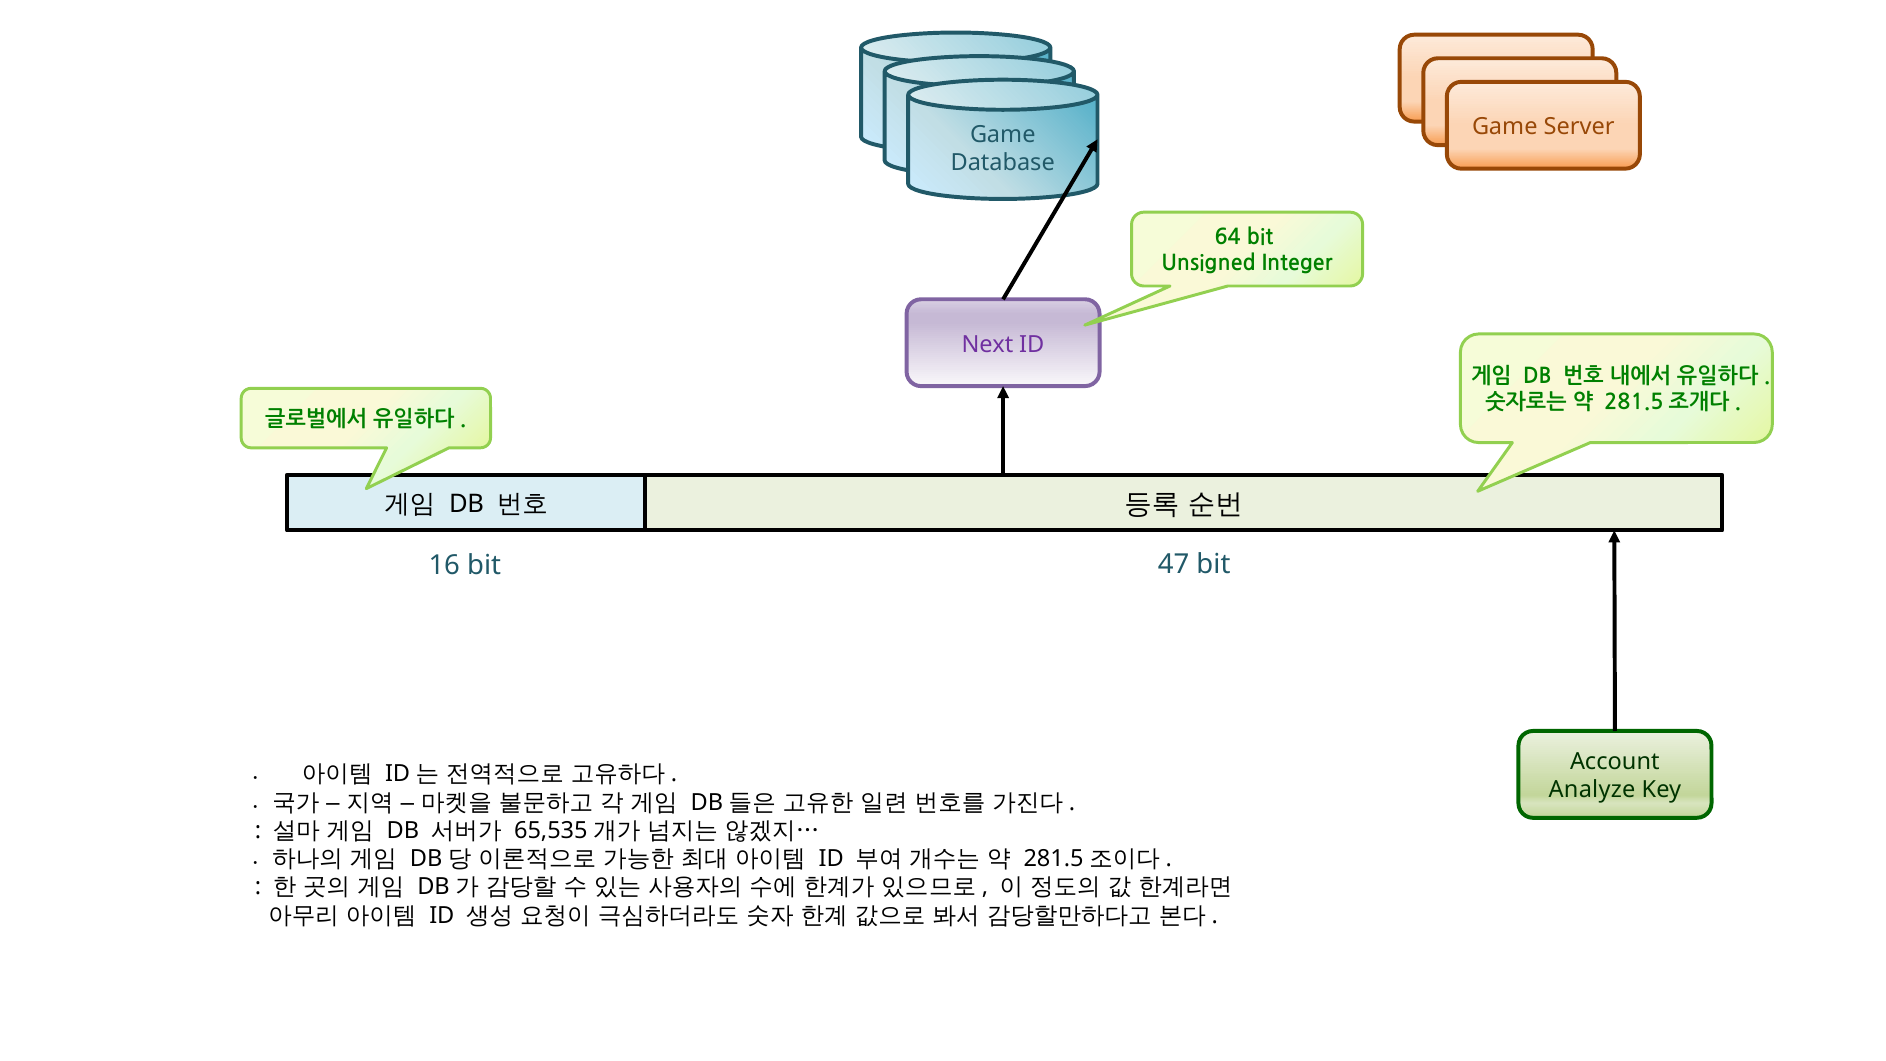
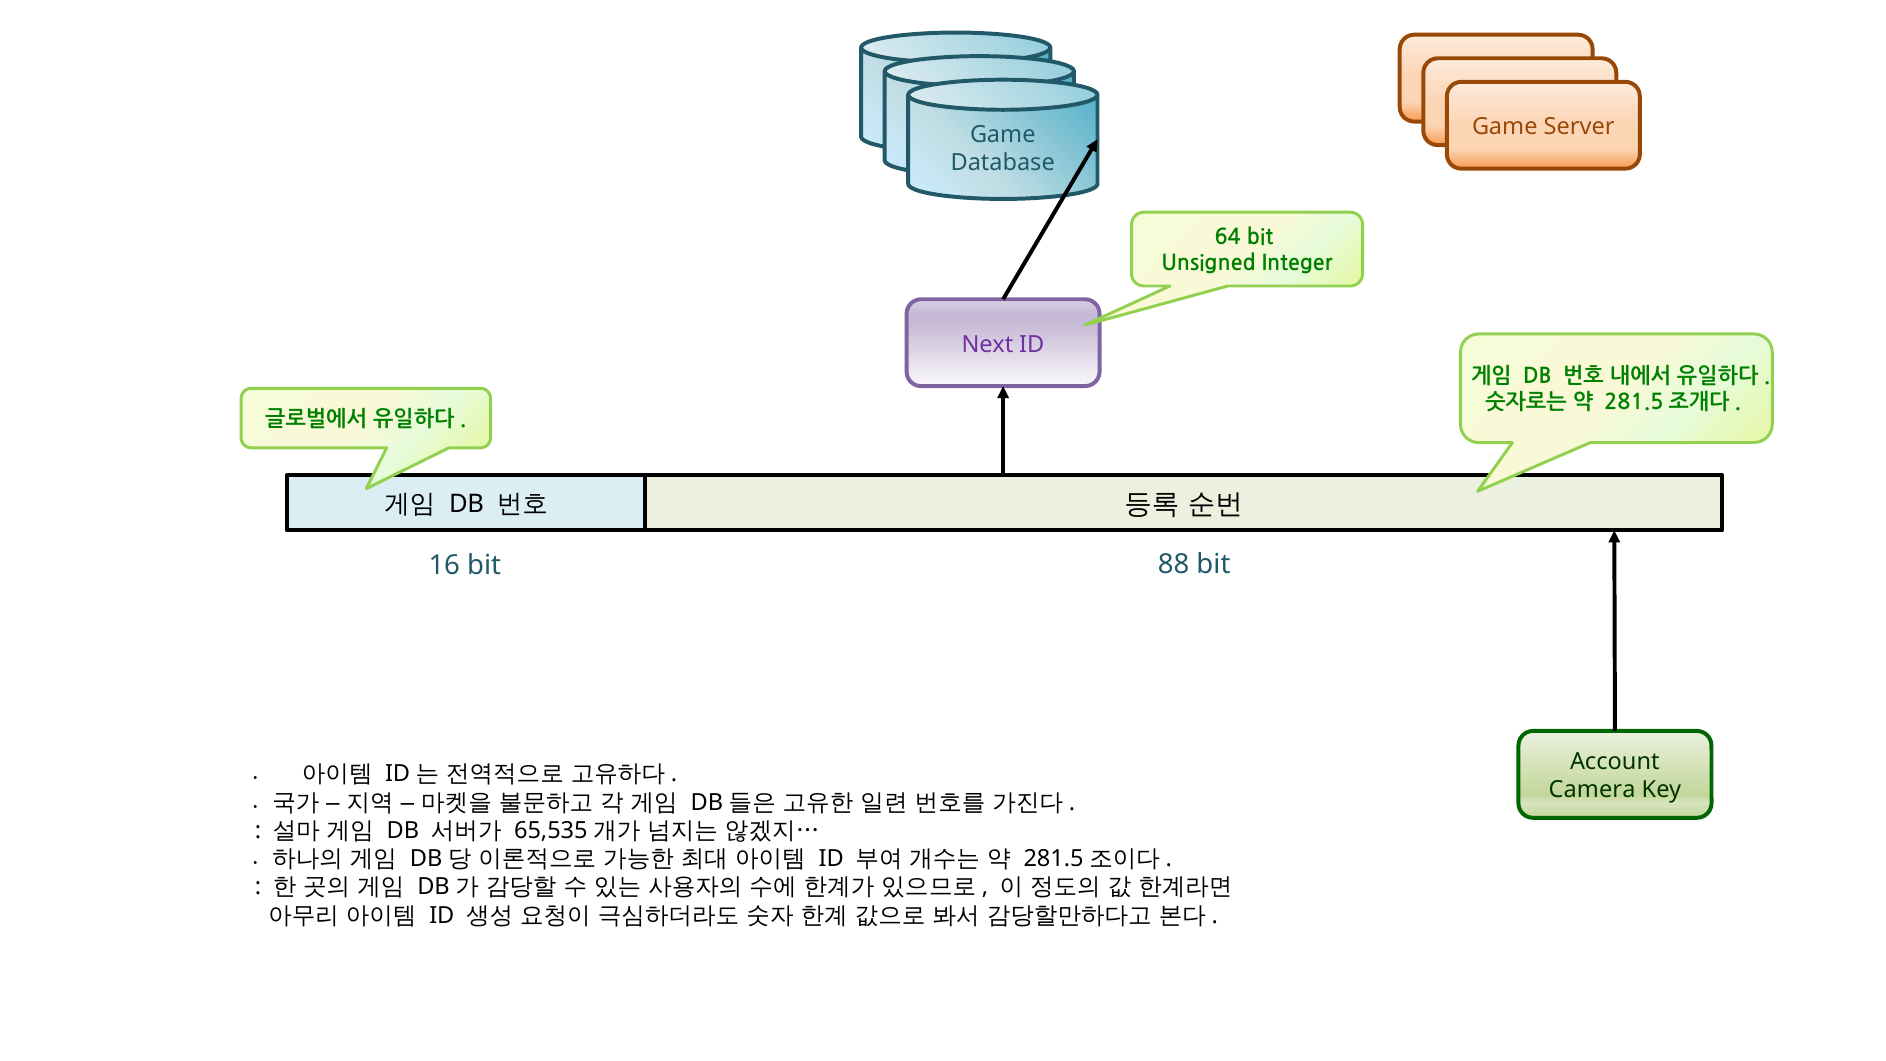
47: 47 -> 88 (1174, 565)
Analyze: Analyze -> Camera (1592, 790)
